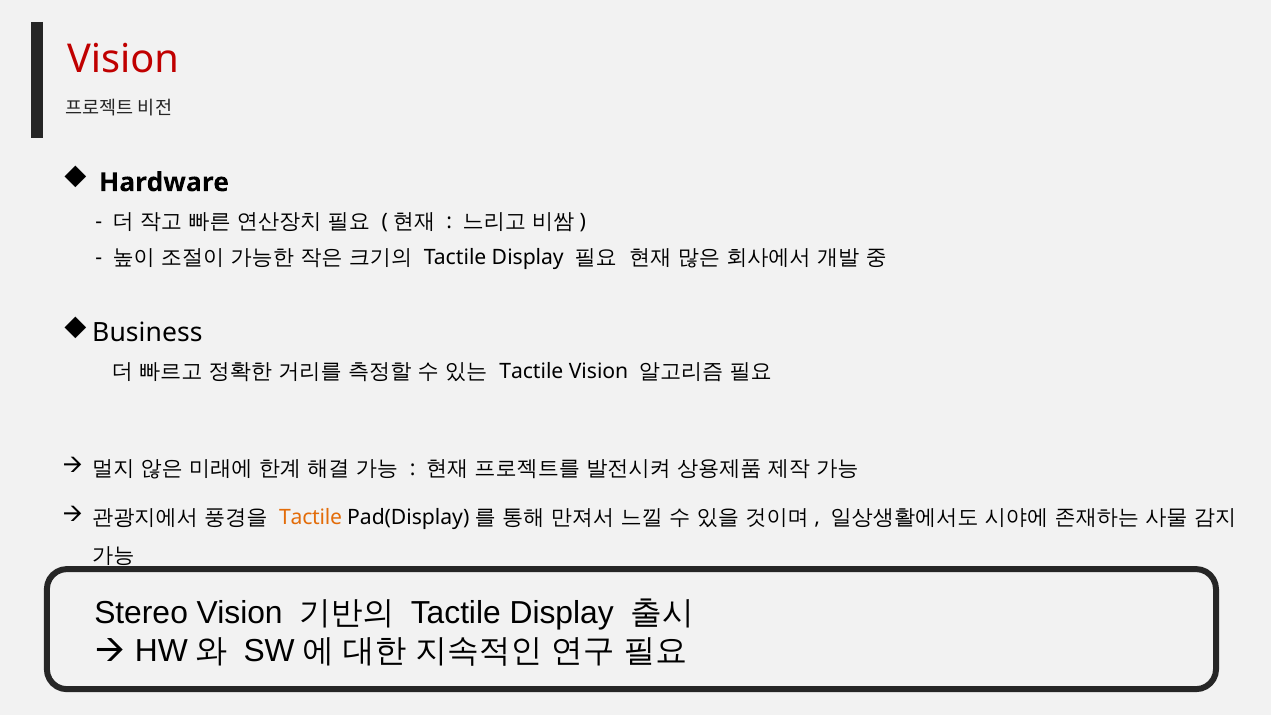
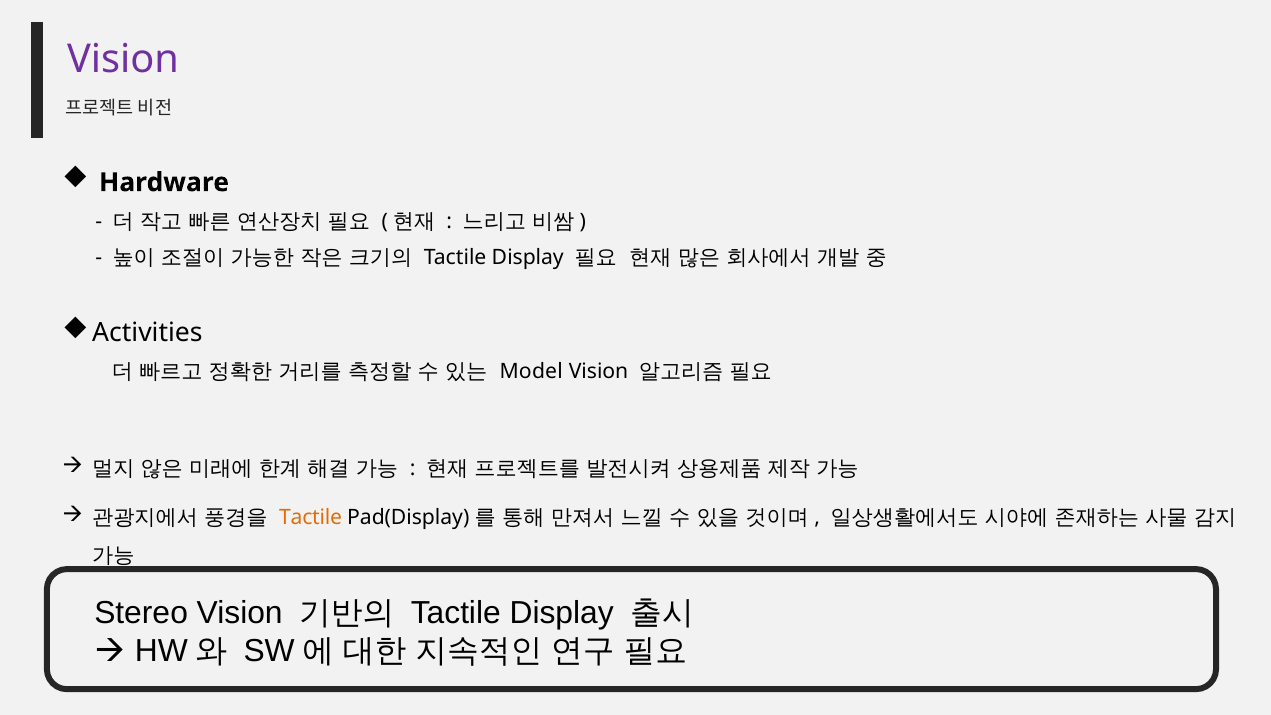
Vision colour: red -> purple (123, 59)
Business: Business -> Activities (147, 333)
Tactile: Tactile -> Model (531, 372)
